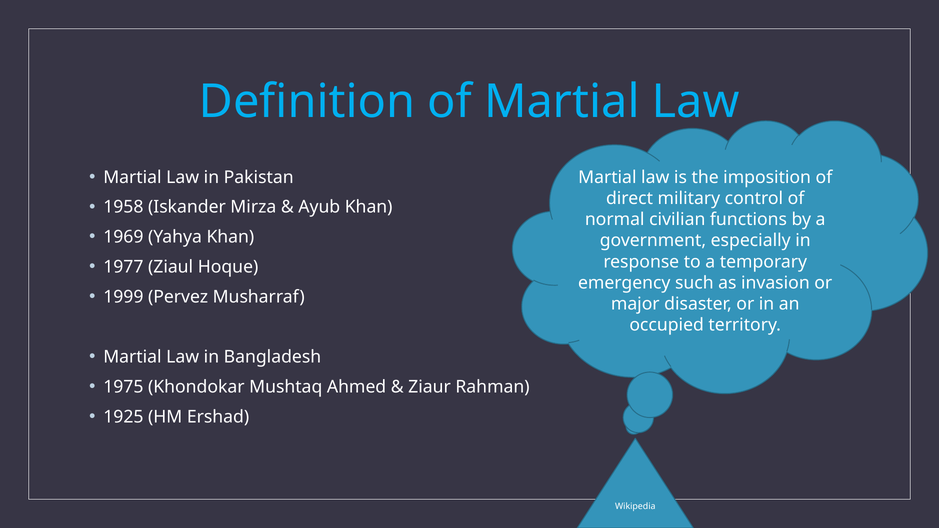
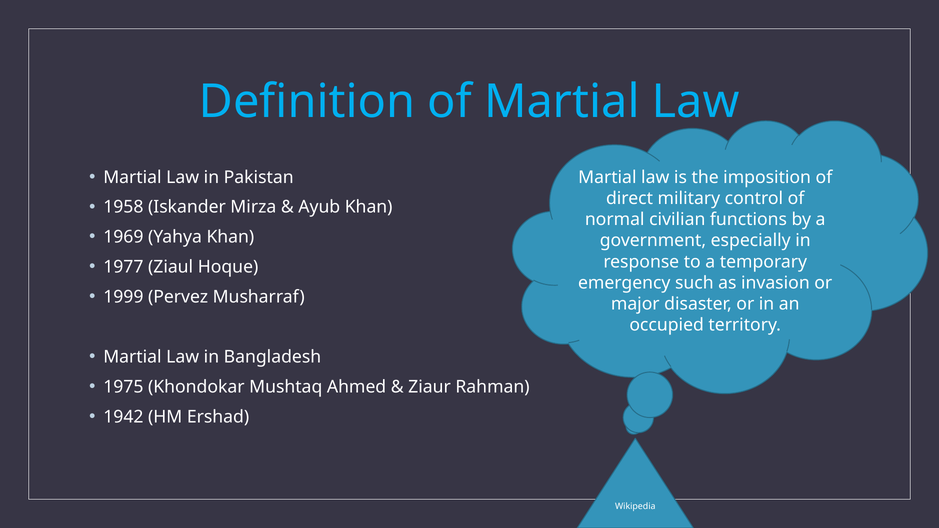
1925: 1925 -> 1942 (123, 417)
